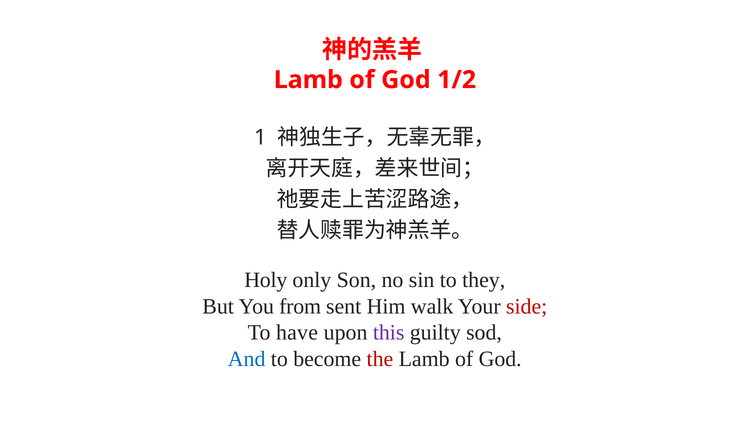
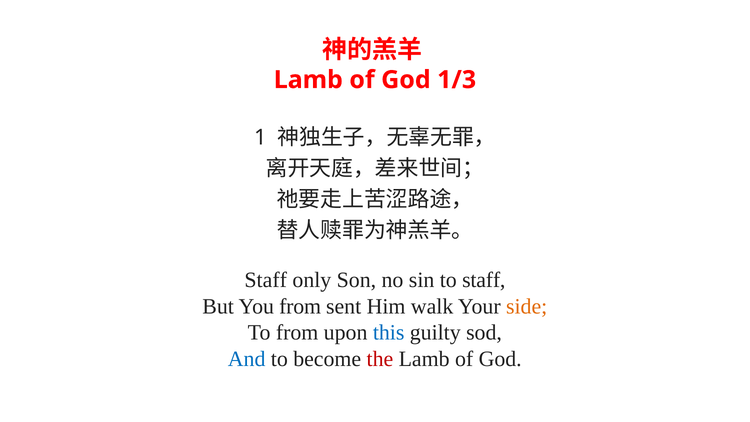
1/2: 1/2 -> 1/3 (457, 80)
Holy: Holy -> Staff (266, 280)
to they: they -> staff (484, 280)
side colour: red -> orange (527, 306)
To have: have -> from (297, 333)
this colour: purple -> blue (389, 333)
